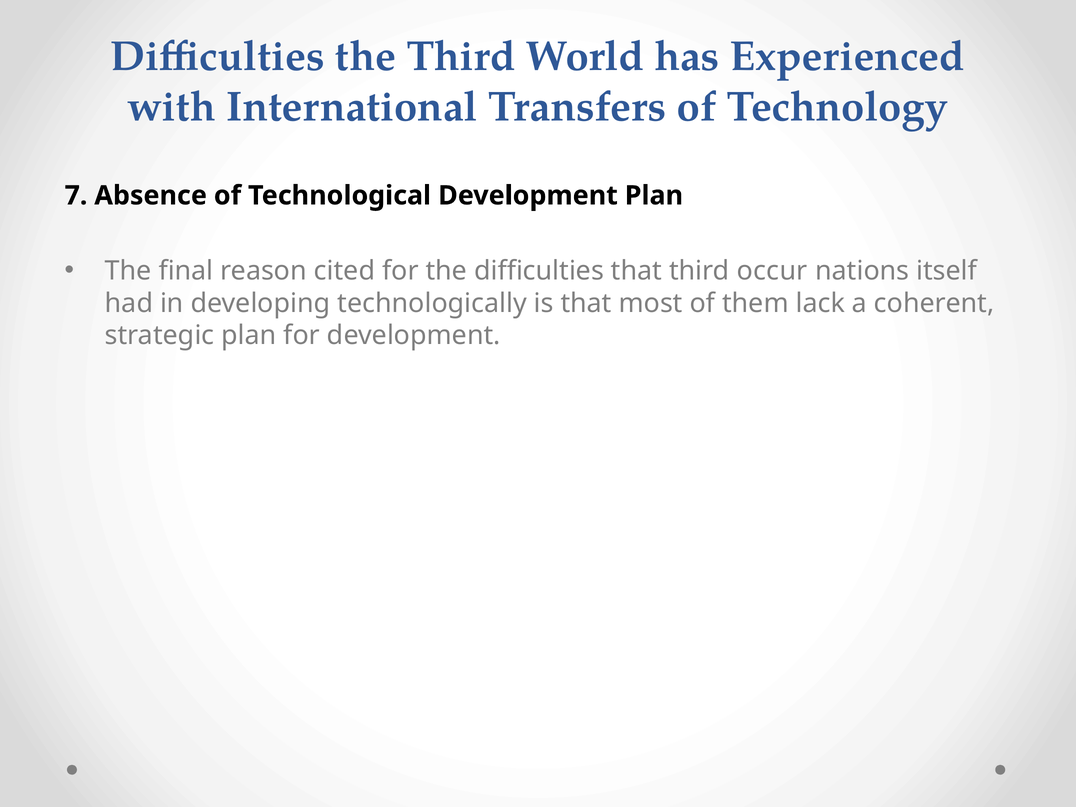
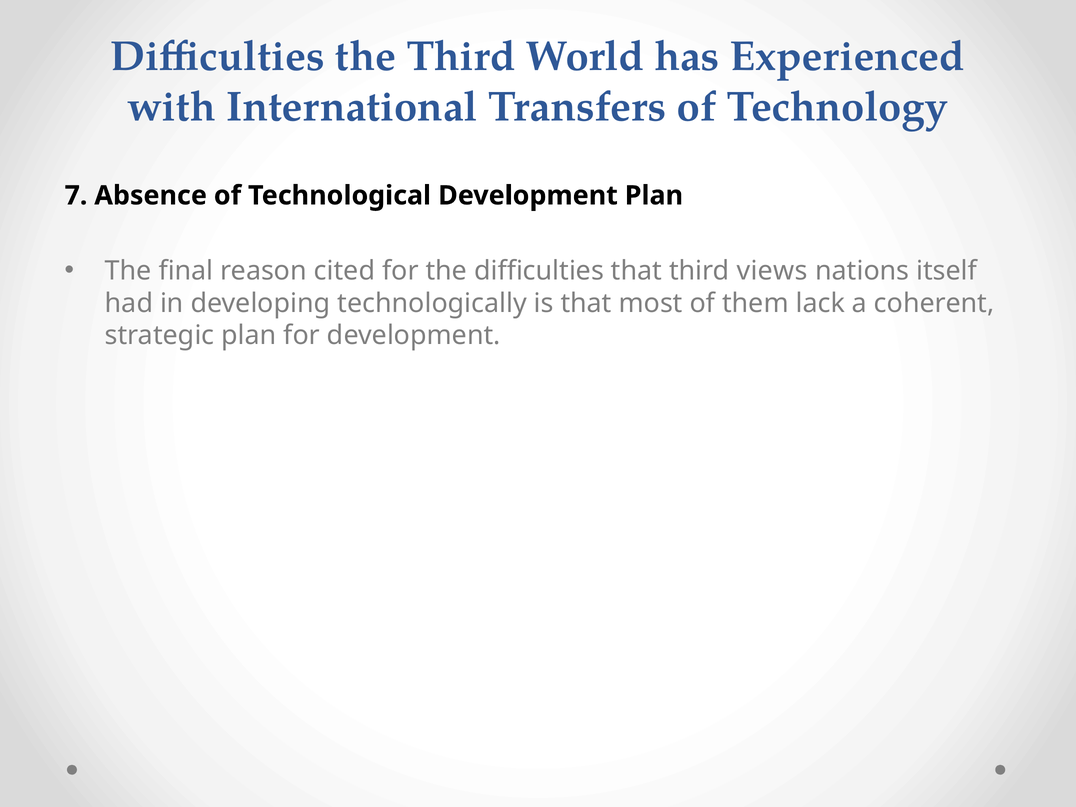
occur: occur -> views (772, 271)
